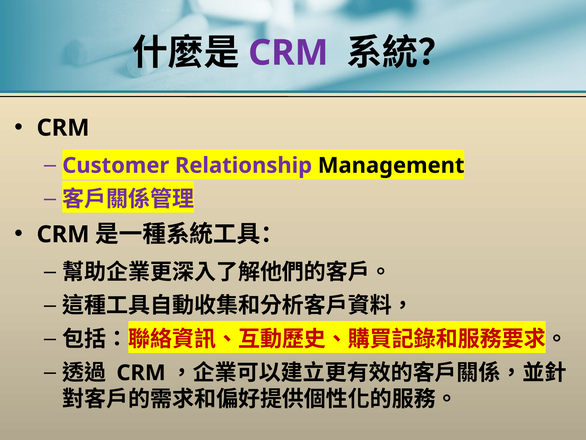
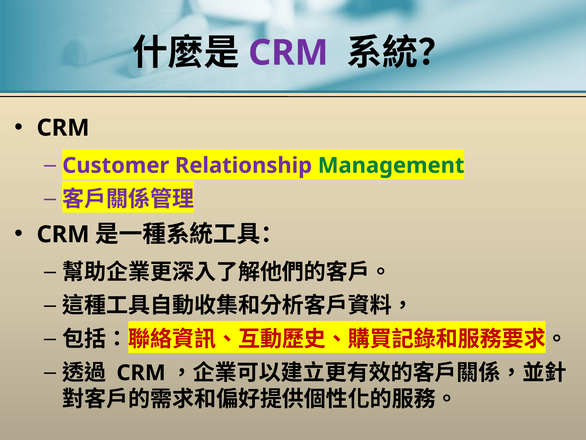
Management colour: black -> green (391, 165)
